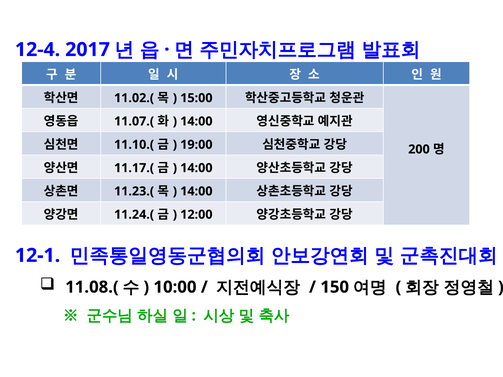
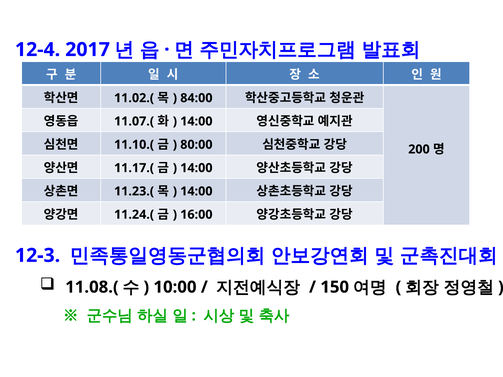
15:00: 15:00 -> 84:00 (196, 98)
19:00: 19:00 -> 80:00 (196, 145)
12:00: 12:00 -> 16:00 (196, 215)
12-1: 12-1 -> 12-3 (38, 256)
